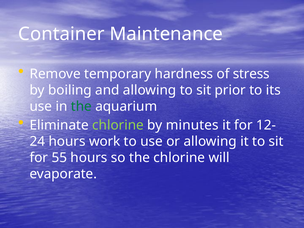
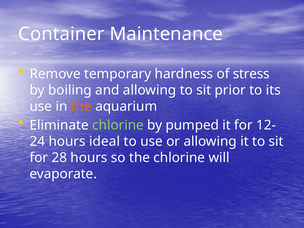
the colour: green -> orange (81, 106)
minutes: minutes -> pumped (192, 125)
work: work -> ideal (105, 141)
55: 55 -> 28 (59, 158)
